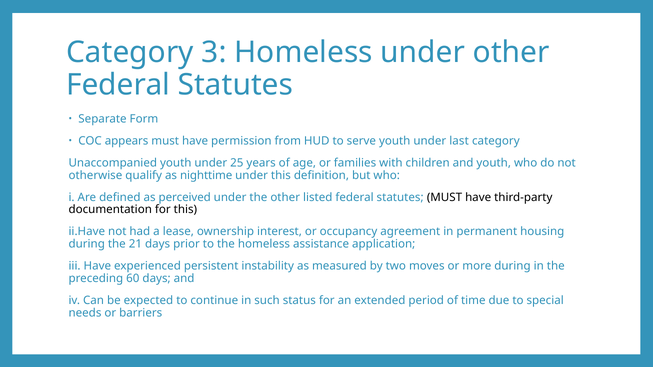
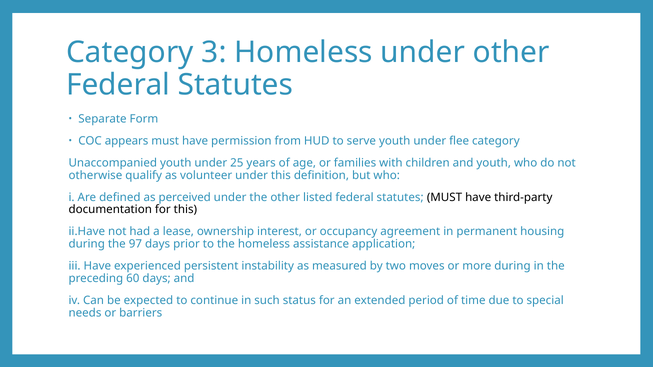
last: last -> flee (459, 141)
nighttime: nighttime -> volunteer (206, 175)
21: 21 -> 97 (135, 244)
